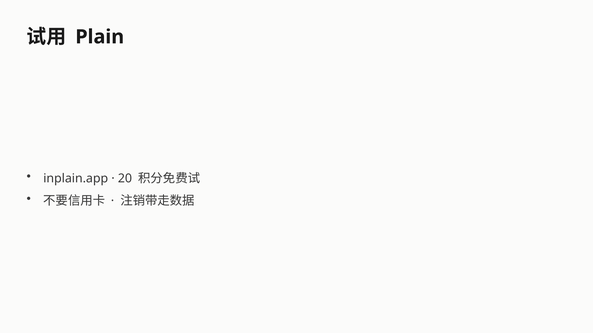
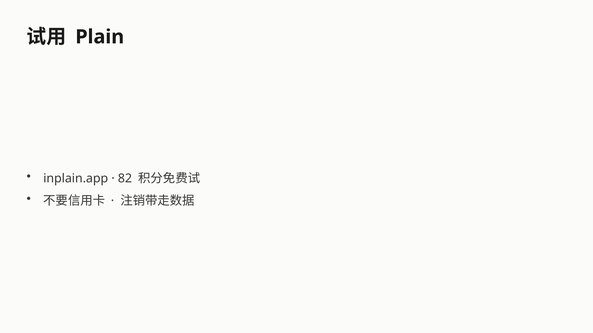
20: 20 -> 82 (125, 179)
